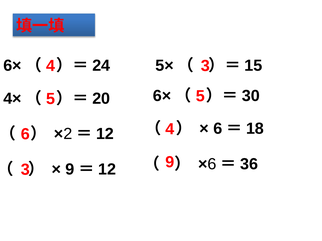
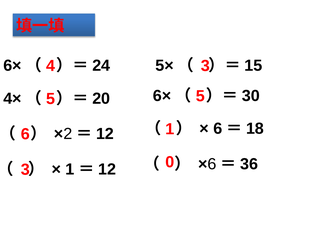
6 4: 4 -> 1 (170, 129)
3 9: 9 -> 0 (170, 162)
9: 9 -> 1 (70, 170)
